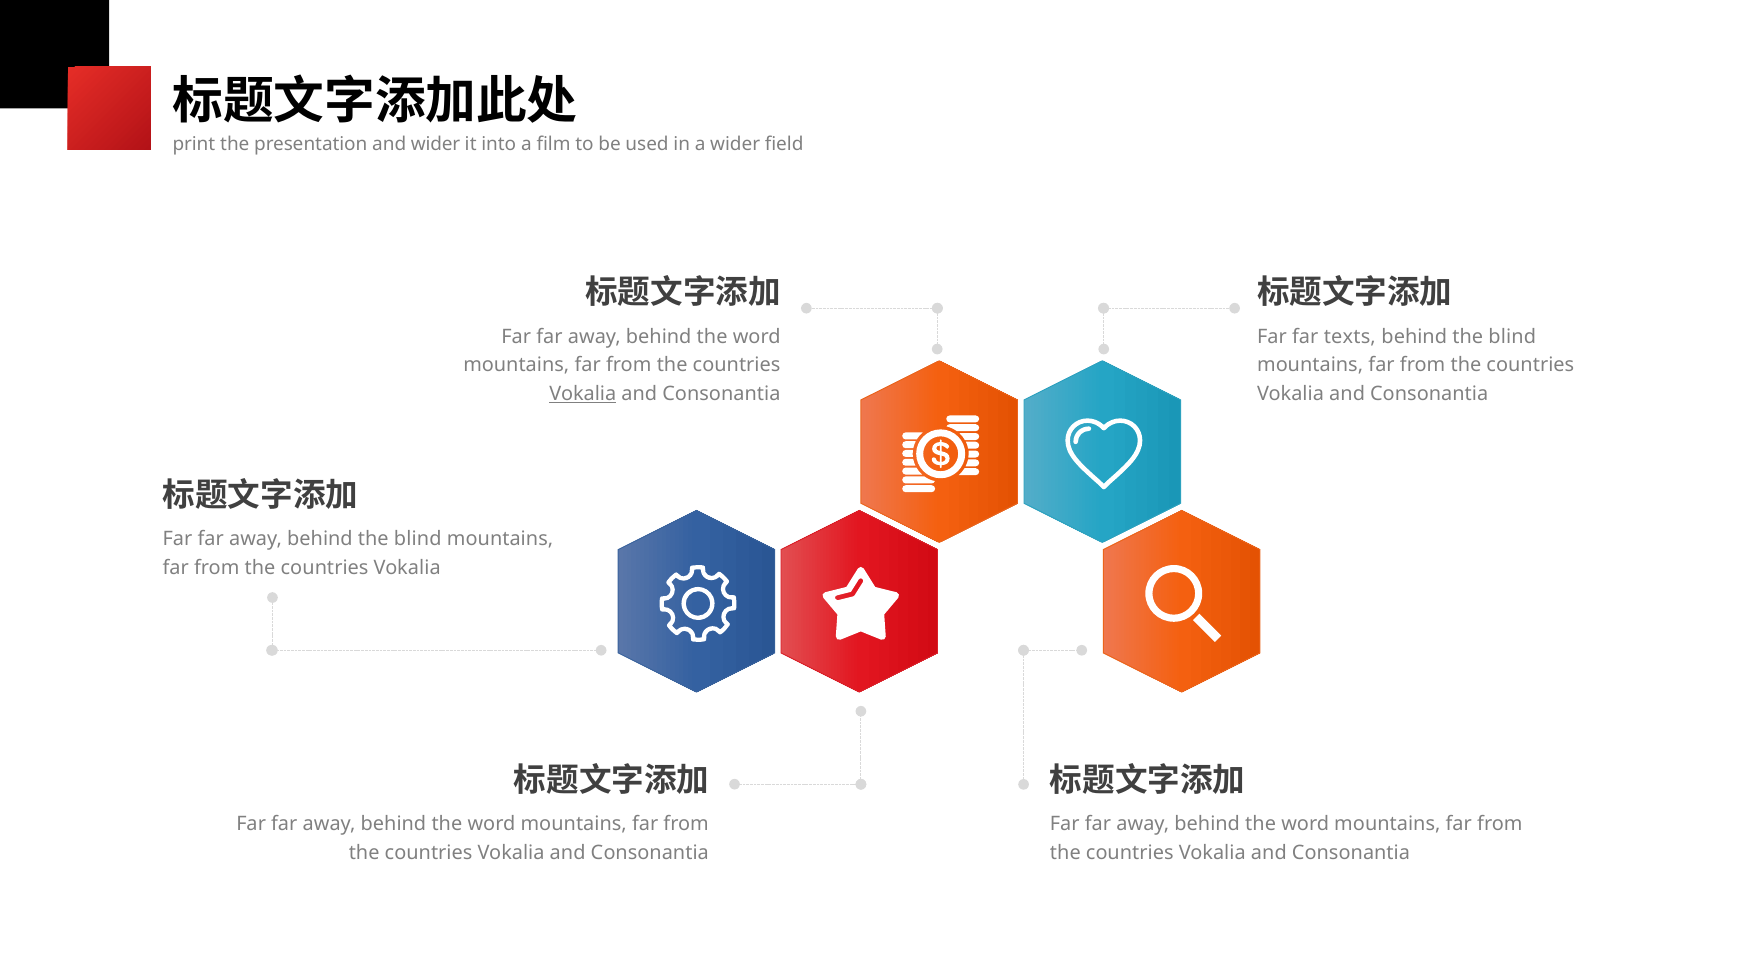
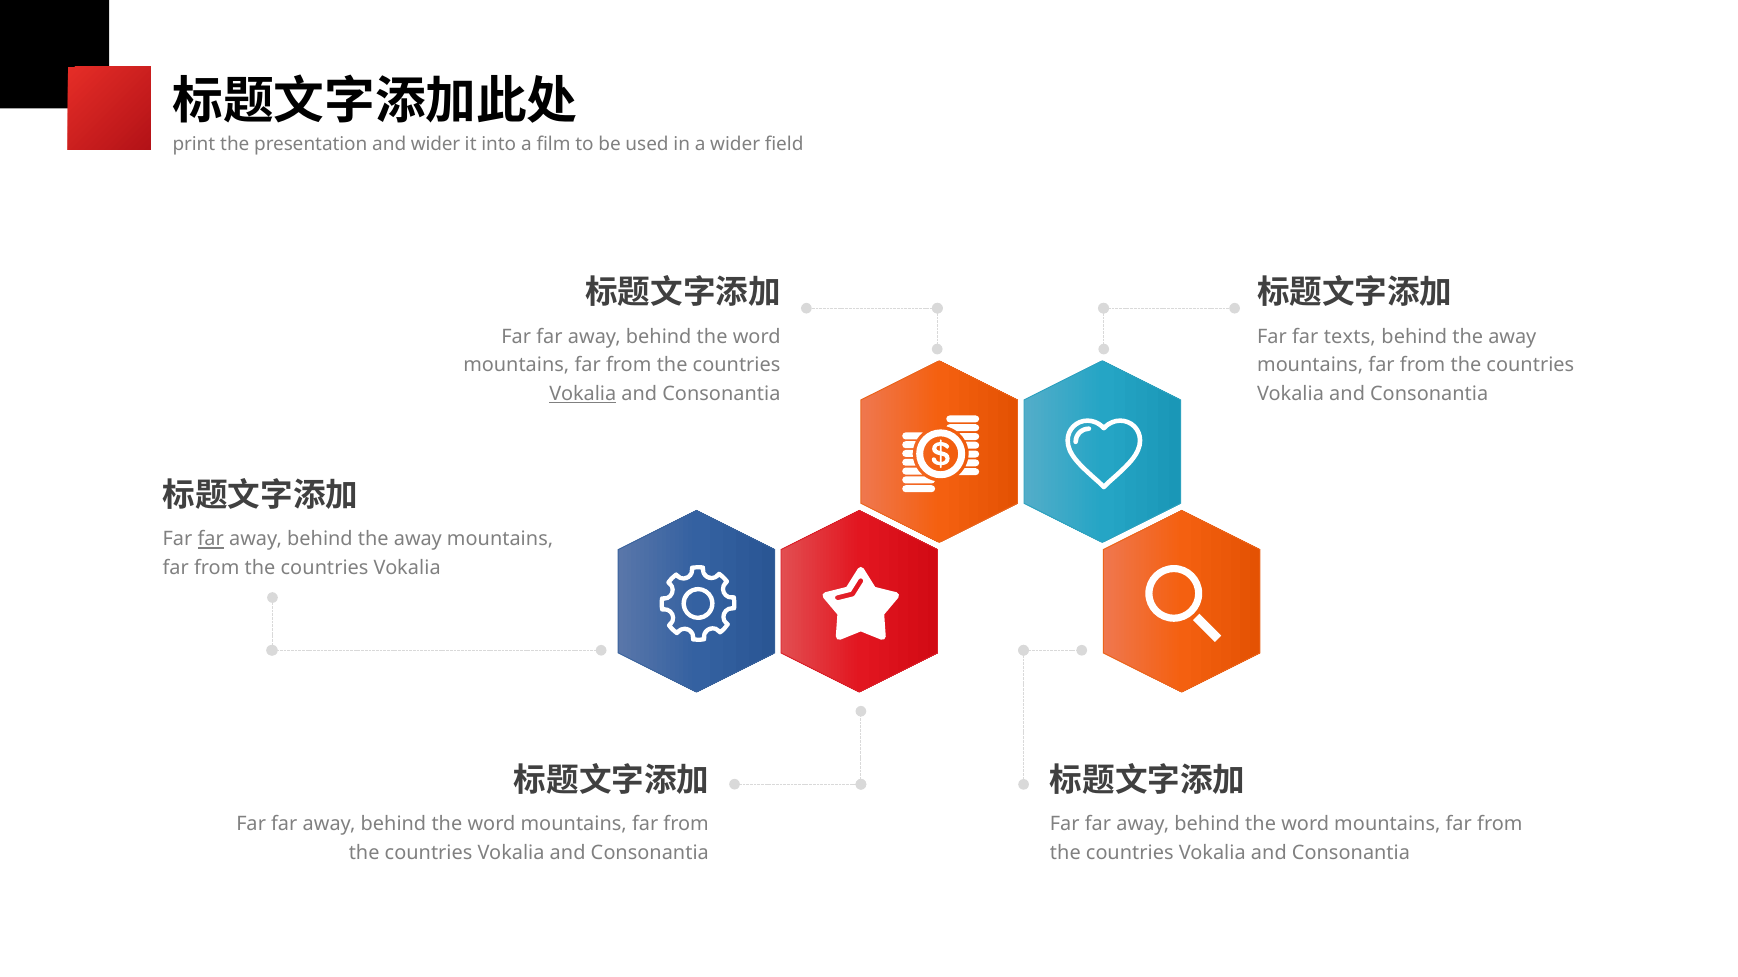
blind: blind -> away (1512, 337)
far underline: none -> present (211, 540)
away behind the blind: blind -> away (418, 540)
